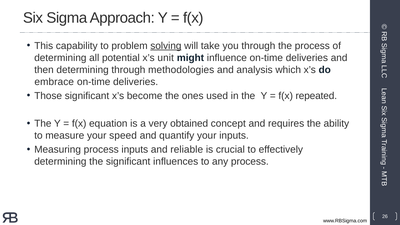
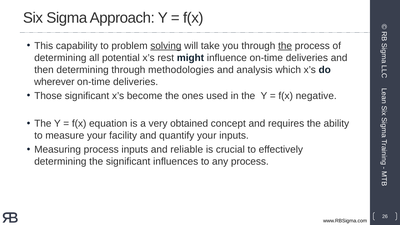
the underline: none -> present (285, 46)
unit: unit -> rest (166, 58)
embrace: embrace -> wherever (54, 82)
repeated: repeated -> negative (316, 96)
speed: speed -> facility (123, 136)
